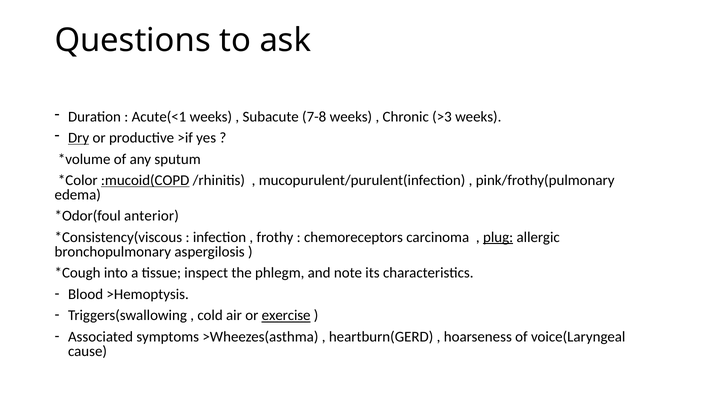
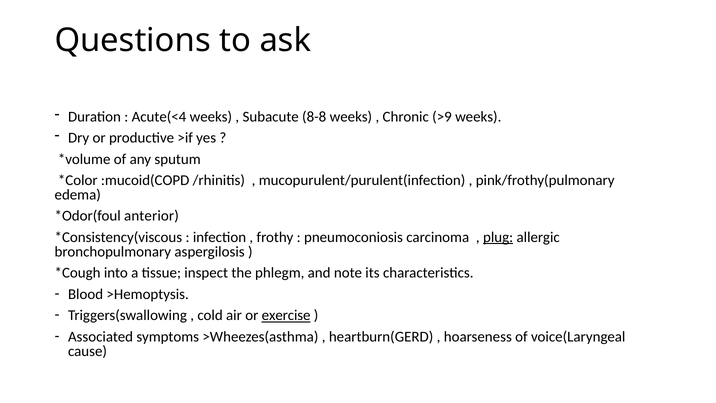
Acute(<1: Acute(<1 -> Acute(<4 (159, 117)
7-8: 7-8 -> 8-8 (314, 117)
>3: >3 -> >9 (442, 117)
Dry underline: present -> none (79, 138)
:mucoid(COPD underline: present -> none (145, 180)
chemoreceptors: chemoreceptors -> pneumoconiosis (354, 237)
